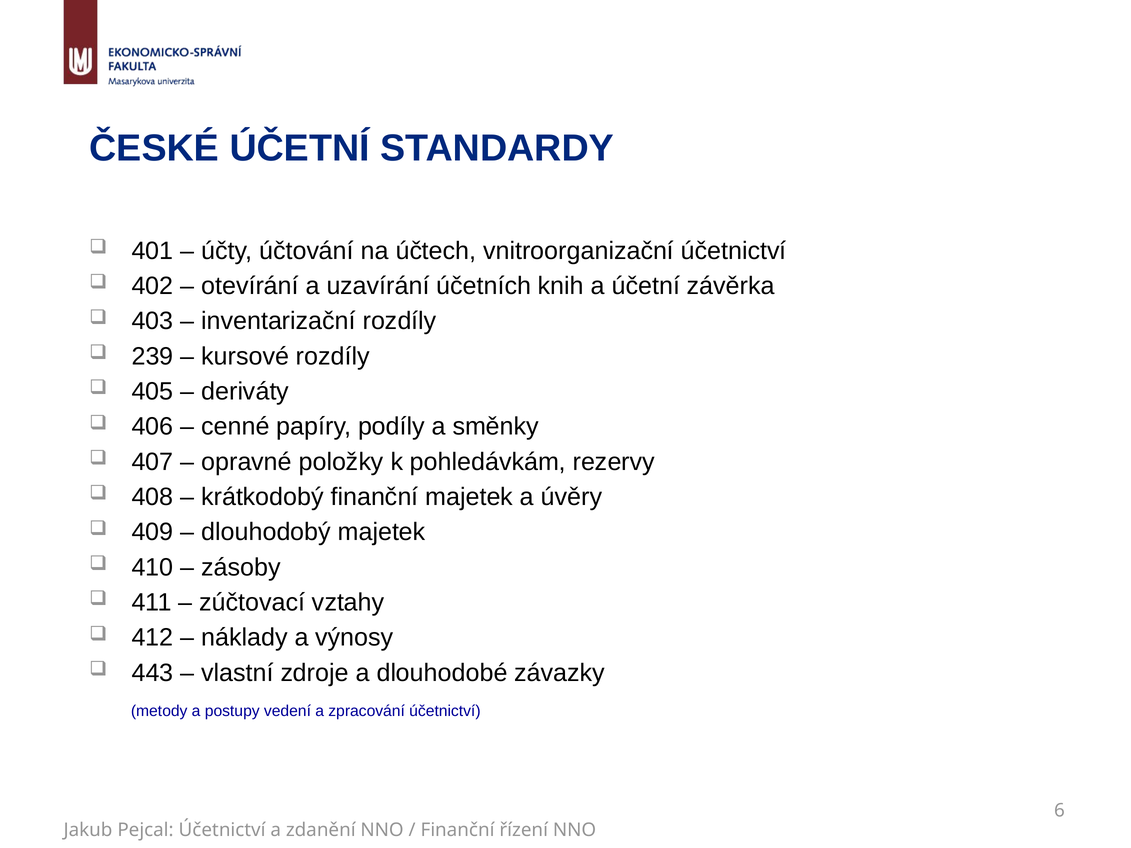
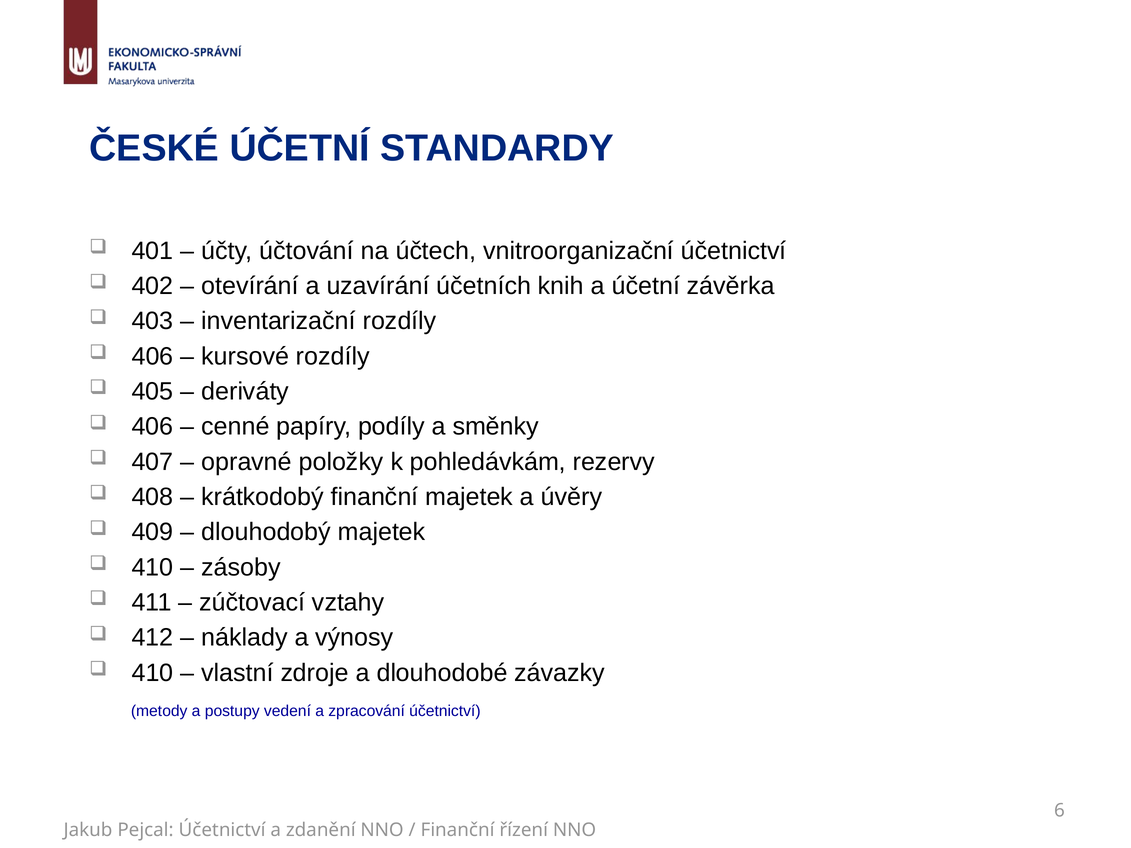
239: 239 -> 406 (153, 356)
443: 443 -> 410 (153, 673)
